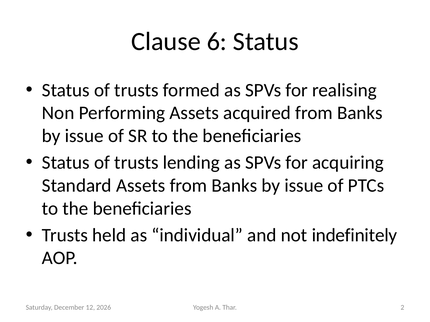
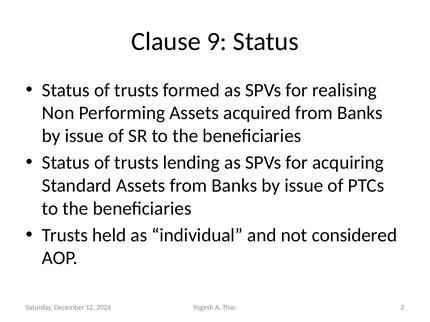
6: 6 -> 9 (217, 42)
indefinitely: indefinitely -> considered (354, 235)
